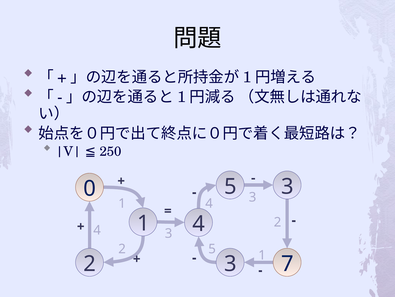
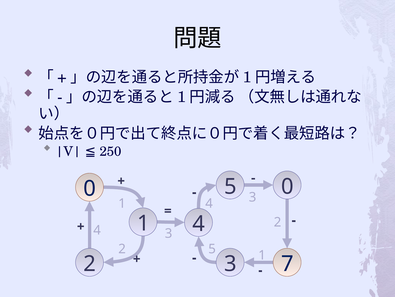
5 3: 3 -> 0 (287, 186)
